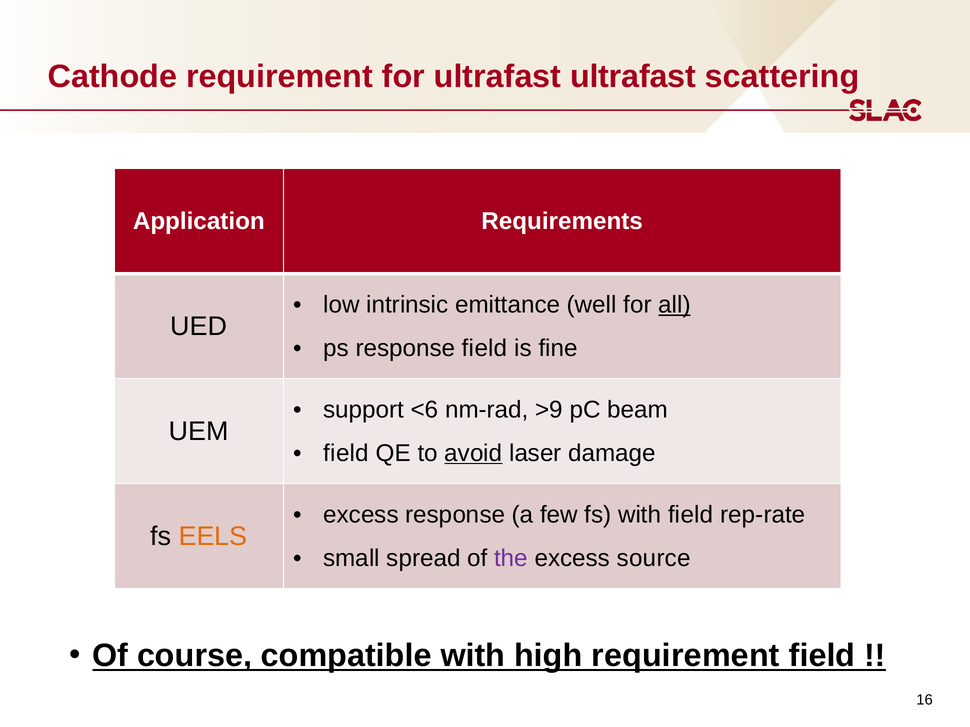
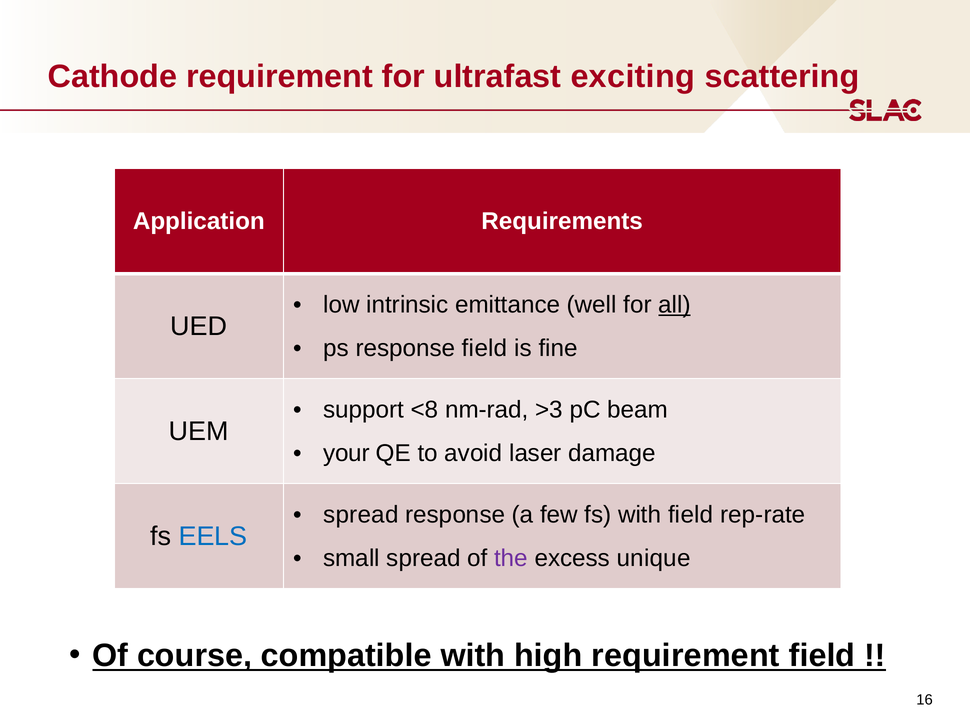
ultrafast ultrafast: ultrafast -> exciting (633, 76)
<6: <6 -> <8 (425, 410)
>9: >9 -> >3 (549, 410)
field: field -> your (346, 453)
avoid underline: present -> none (473, 453)
excess: excess -> spread (361, 515)
EELS colour: orange -> blue (213, 537)
source: source -> unique (654, 558)
